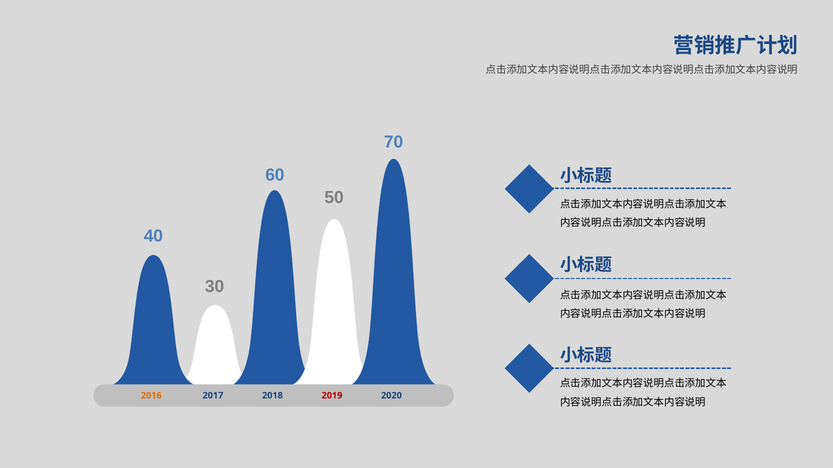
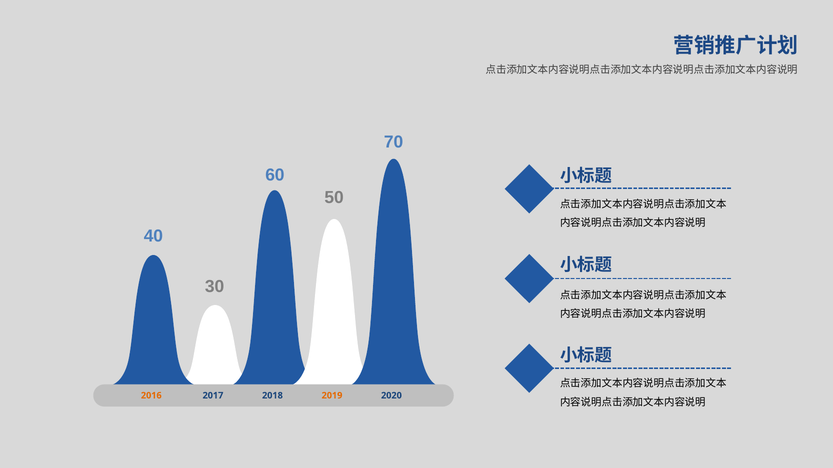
2019 colour: red -> orange (332, 396)
